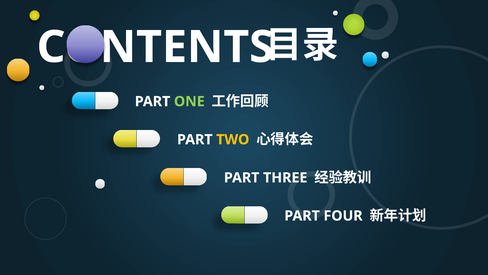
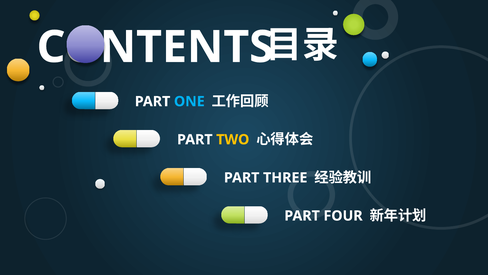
ONE colour: light green -> light blue (189, 101)
